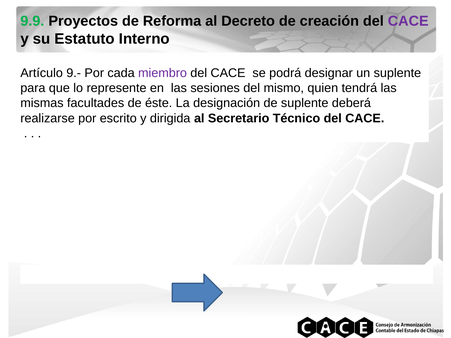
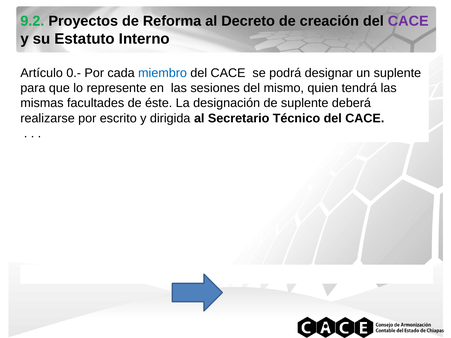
9.9: 9.9 -> 9.2 (32, 21)
9.-: 9.- -> 0.- (74, 73)
miembro colour: purple -> blue (163, 73)
